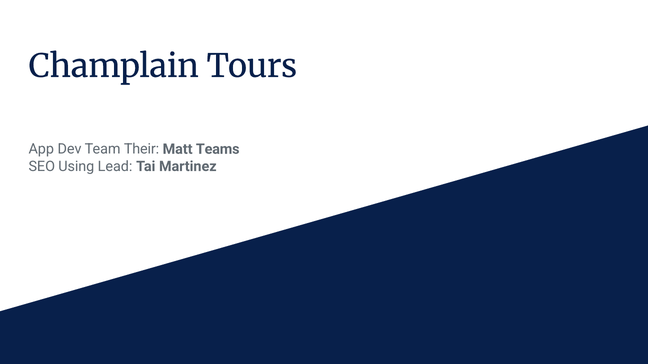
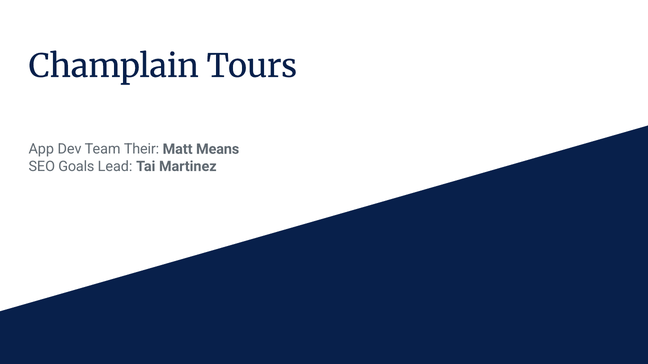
Teams: Teams -> Means (218, 149)
Using: Using -> Goals (76, 167)
